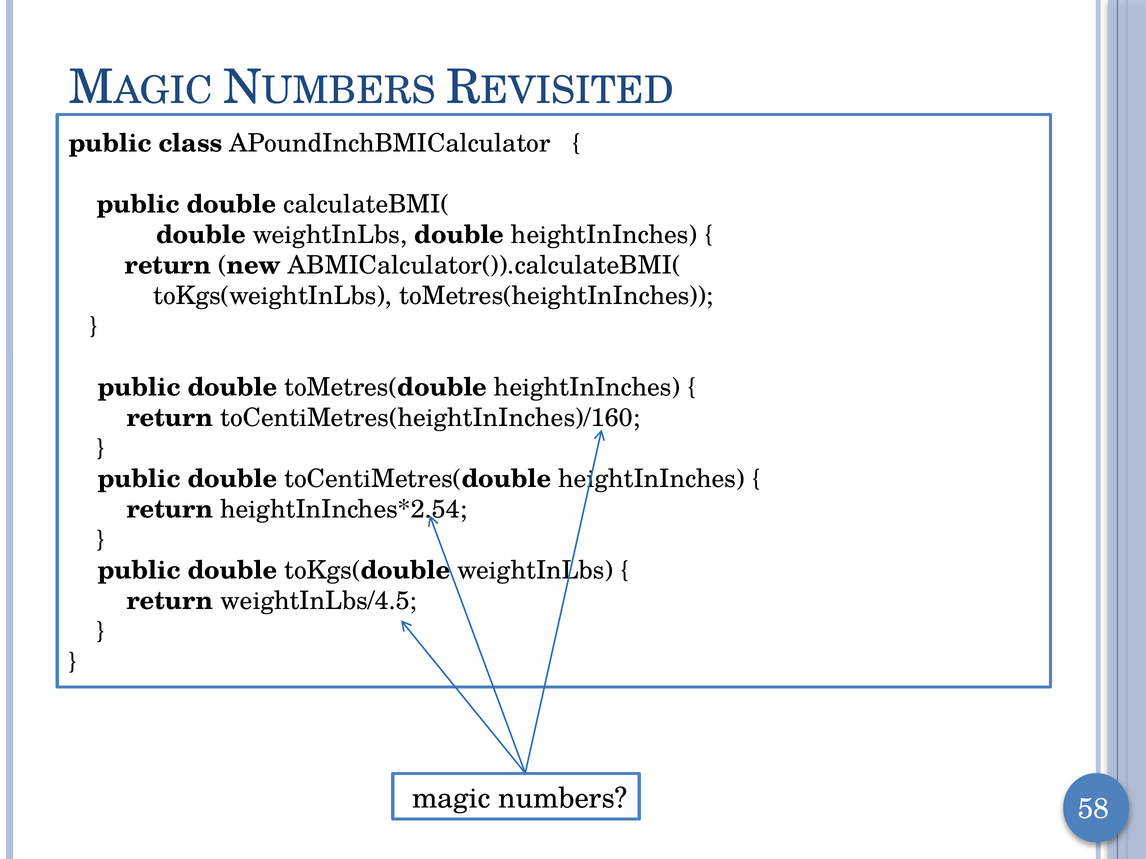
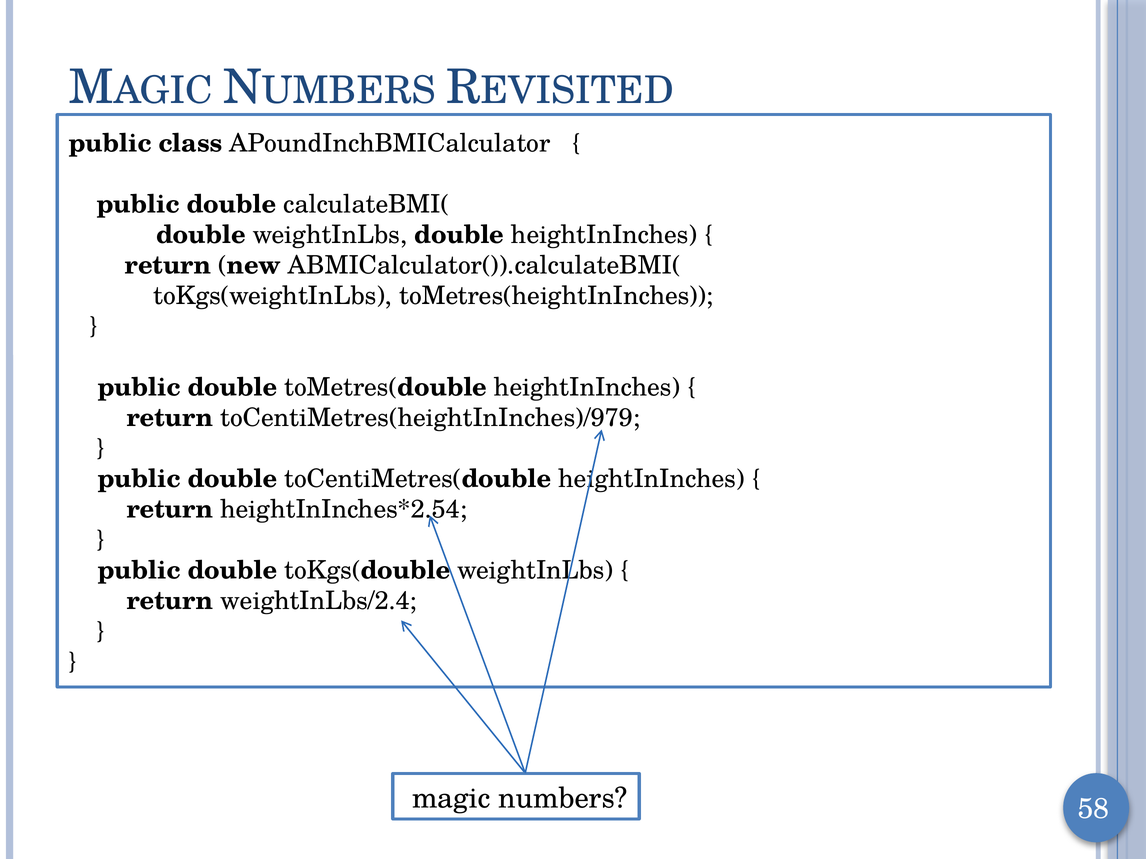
toCentiMetres(heightInInches)/160: toCentiMetres(heightInInches)/160 -> toCentiMetres(heightInInches)/979 (430, 418)
weightInLbs/4.5: weightInLbs/4.5 -> weightInLbs/2.4 (319, 601)
